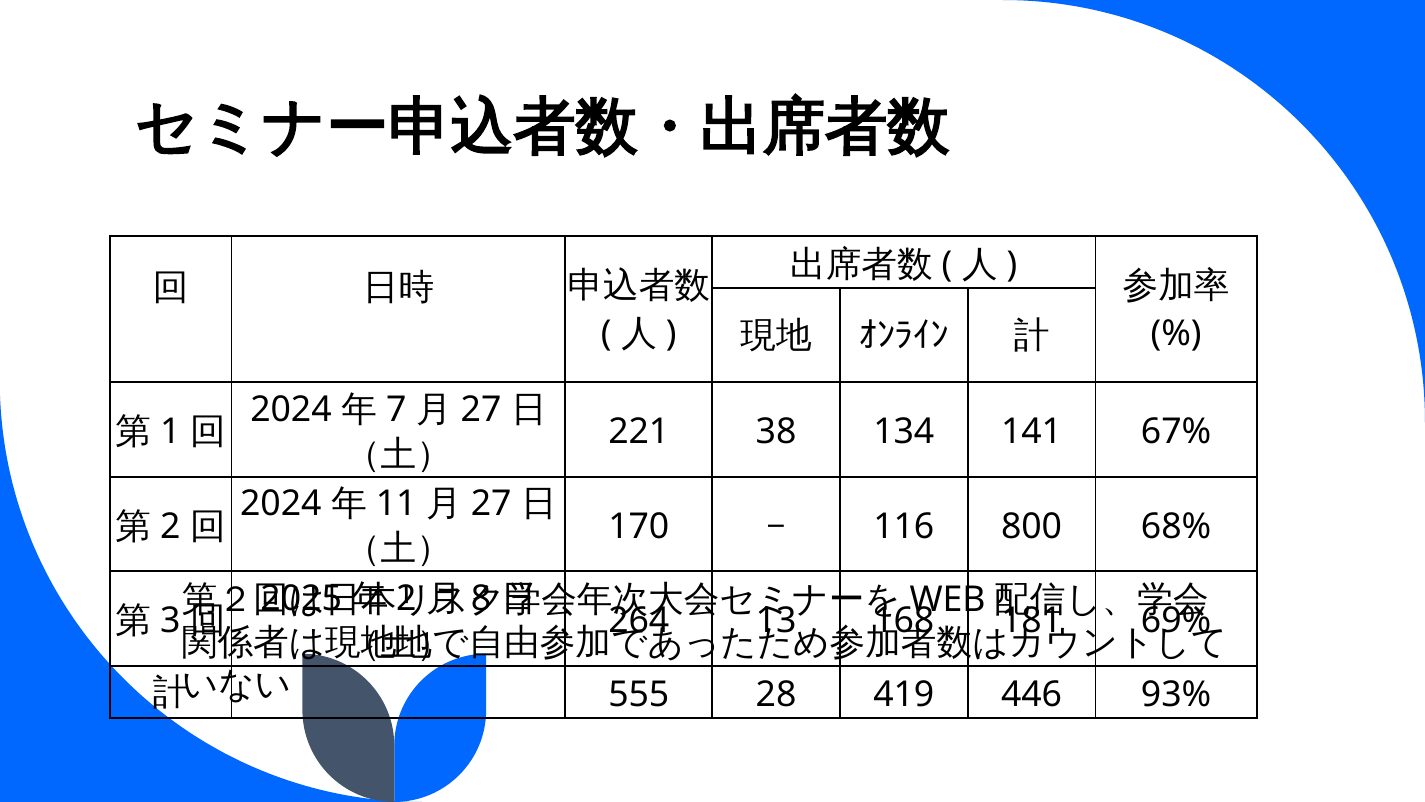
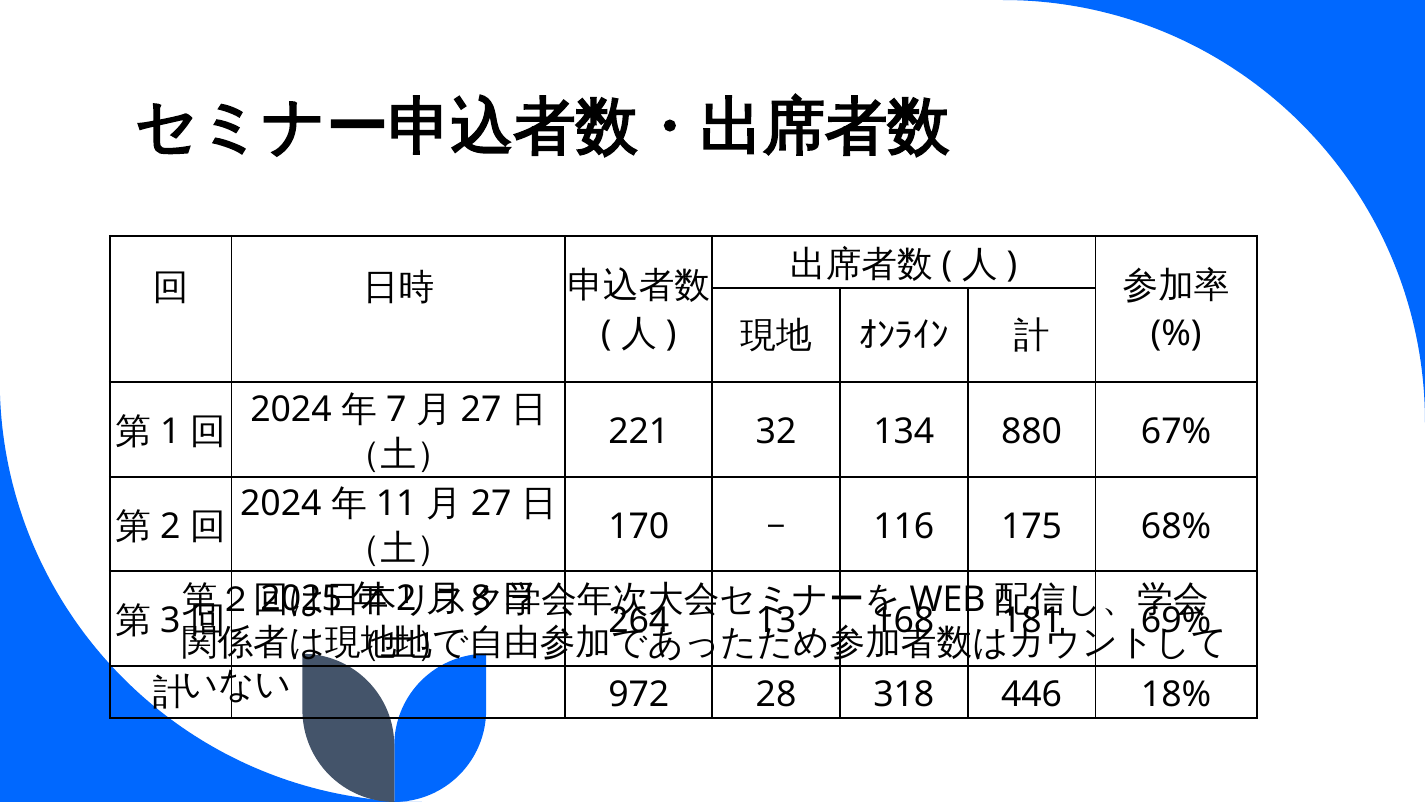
38: 38 -> 32 (776, 432)
141: 141 -> 880 (1032, 432)
800: 800 -> 175 (1032, 526)
555: 555 -> 972 (639, 694)
419: 419 -> 318 (904, 694)
93%: 93% -> 18% (1176, 694)
